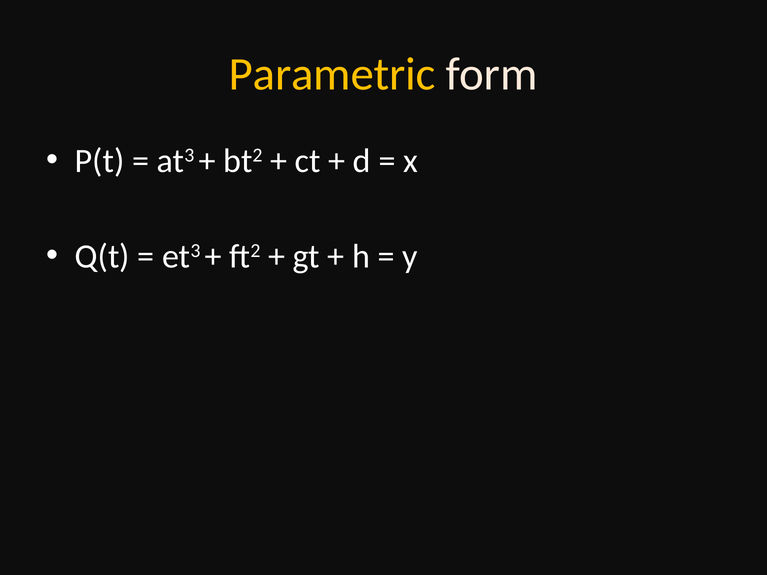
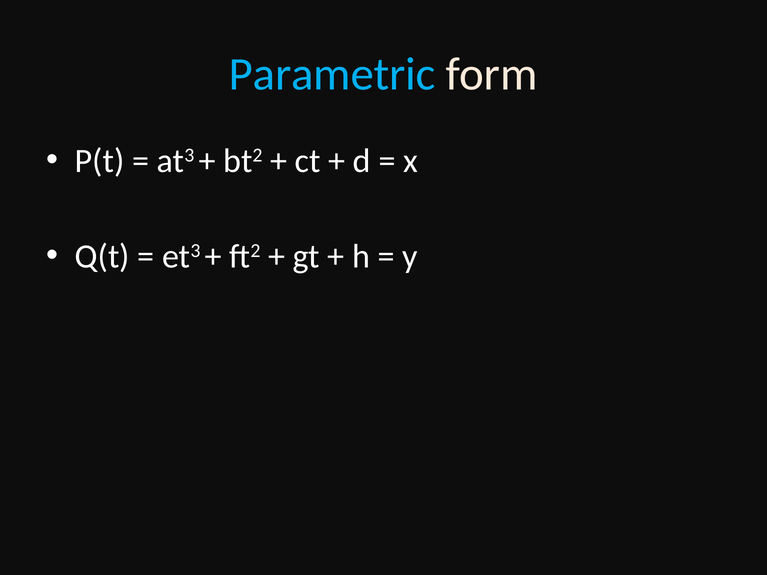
Parametric colour: yellow -> light blue (332, 74)
